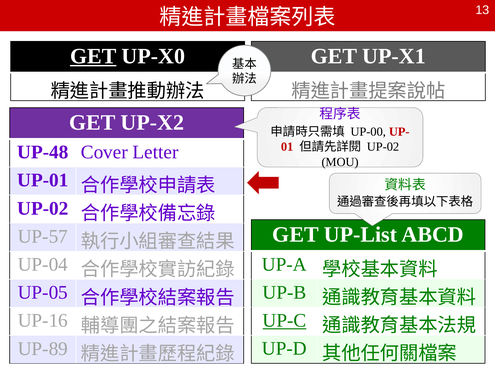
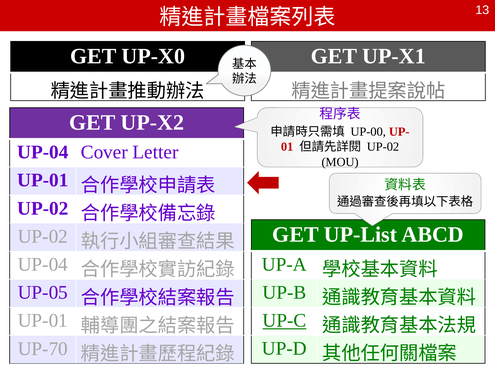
GET underline: present -> none (93, 56)
UP-48: UP-48 -> UP-04 (43, 152)
UP-57: UP-57 -> UP-02 (43, 237)
UP-16: UP-16 -> UP-01 (43, 321)
UP-89: UP-89 -> UP-70 (43, 349)
